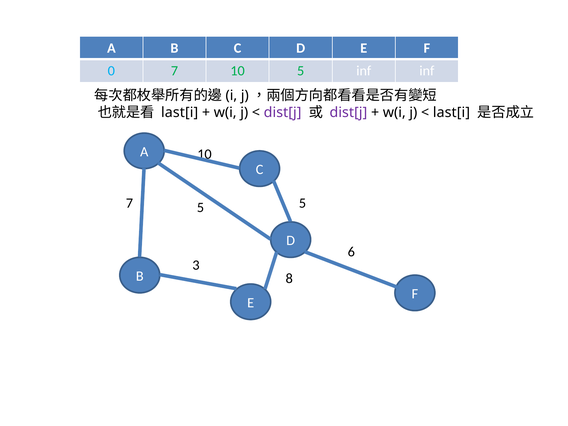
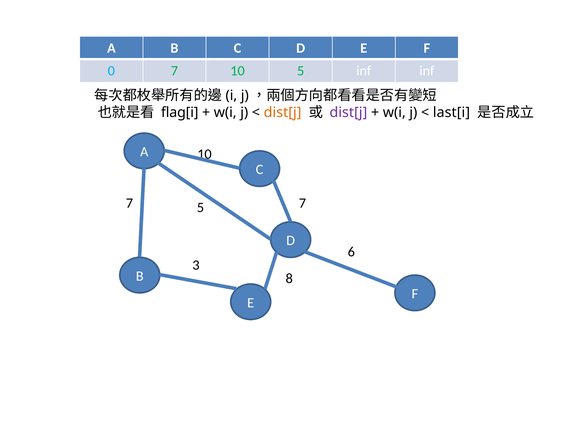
last[i: last[i -> flag[i (180, 113)
dist[j colour: purple -> orange (283, 113)
5: 5 -> 7 (303, 203)
